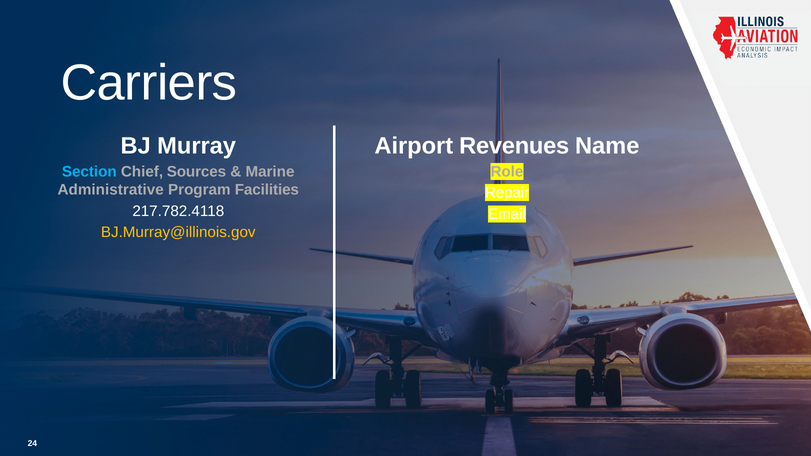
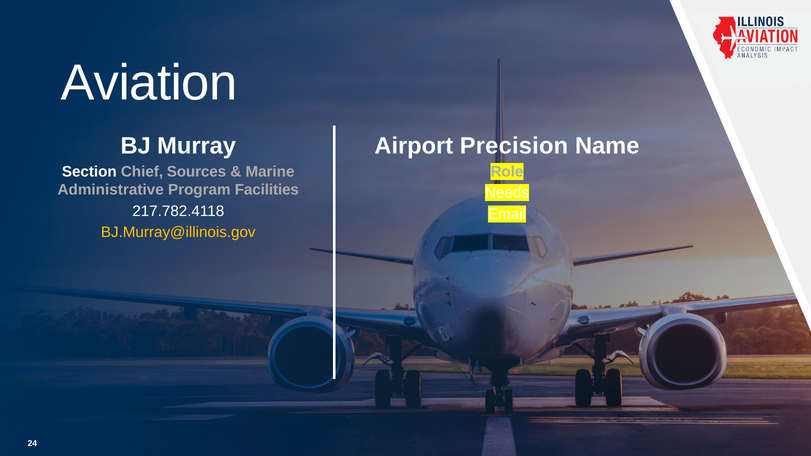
Carriers: Carriers -> Aviation (149, 83)
Revenues: Revenues -> Precision (514, 146)
Section colour: light blue -> white (89, 172)
Repair: Repair -> Needs (507, 193)
